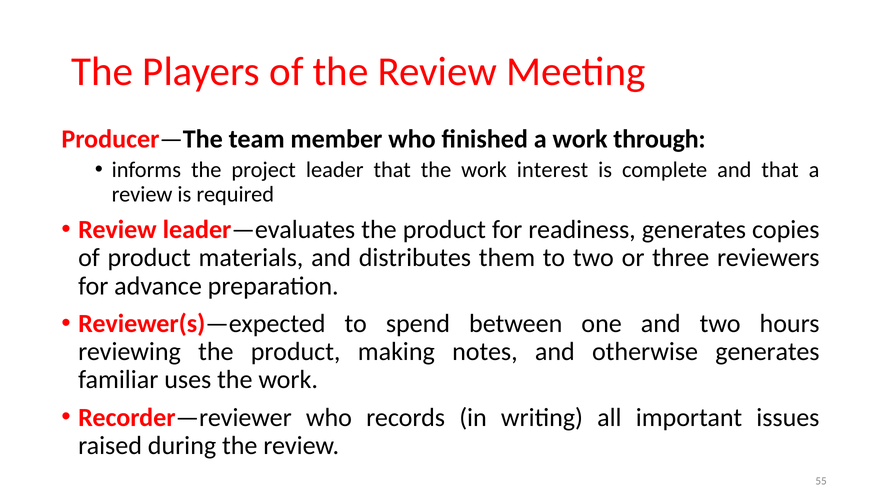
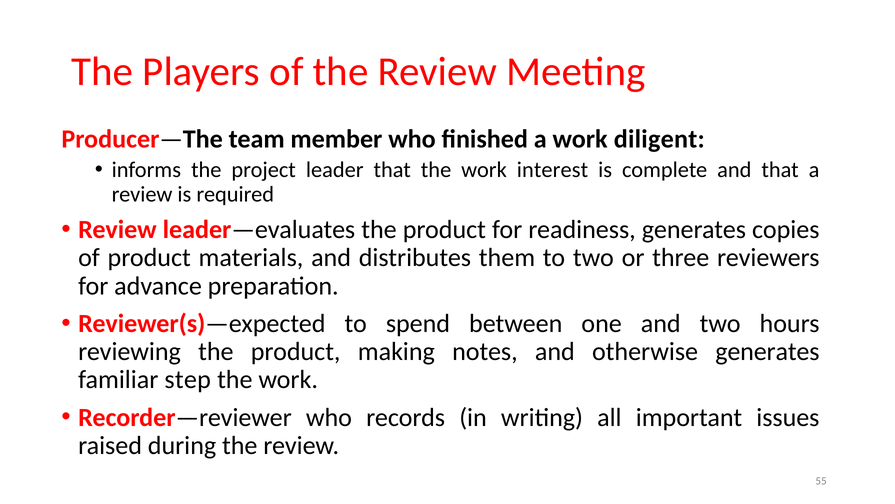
through: through -> diligent (659, 139)
uses: uses -> step (188, 379)
